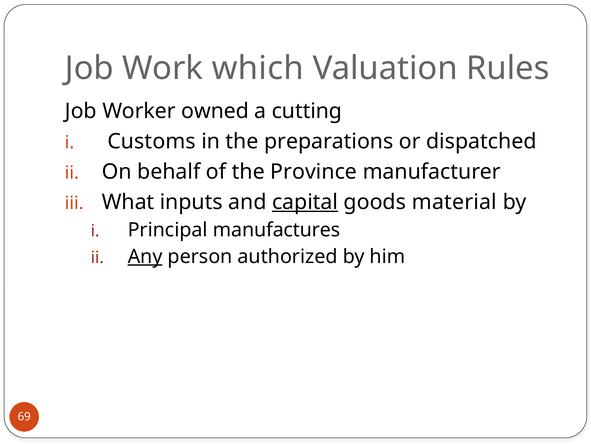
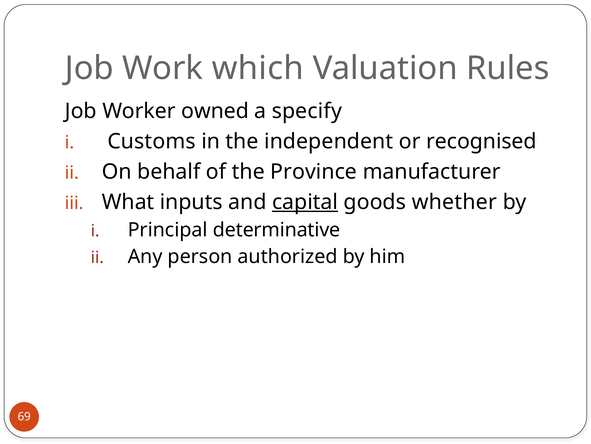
cutting: cutting -> specify (307, 111)
preparations: preparations -> independent (329, 141)
dispatched: dispatched -> recognised (481, 141)
material: material -> whether (454, 202)
manufactures: manufactures -> determinative (277, 229)
Any underline: present -> none (145, 256)
